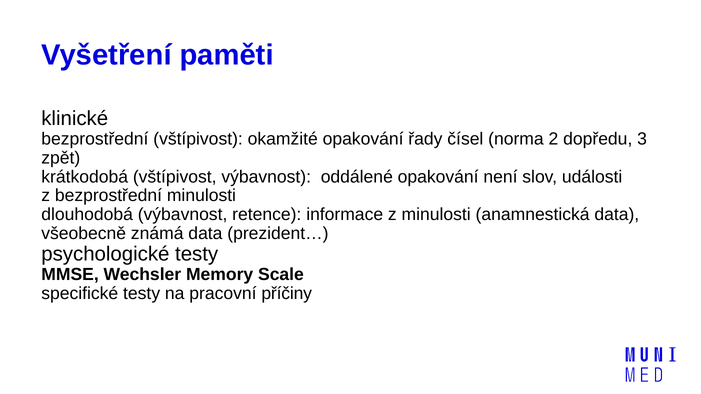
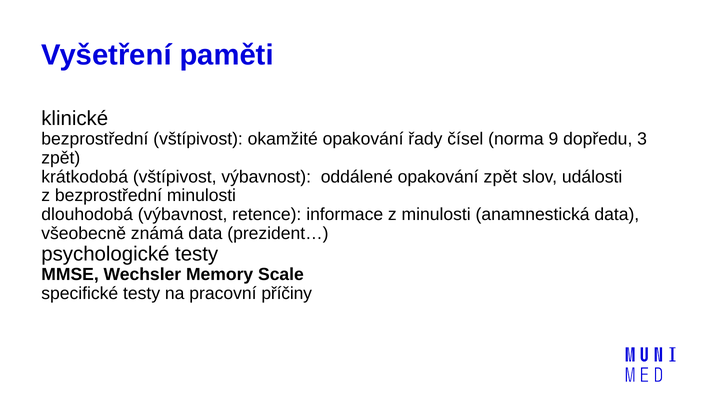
2: 2 -> 9 (553, 139)
opakování není: není -> zpět (500, 177)
